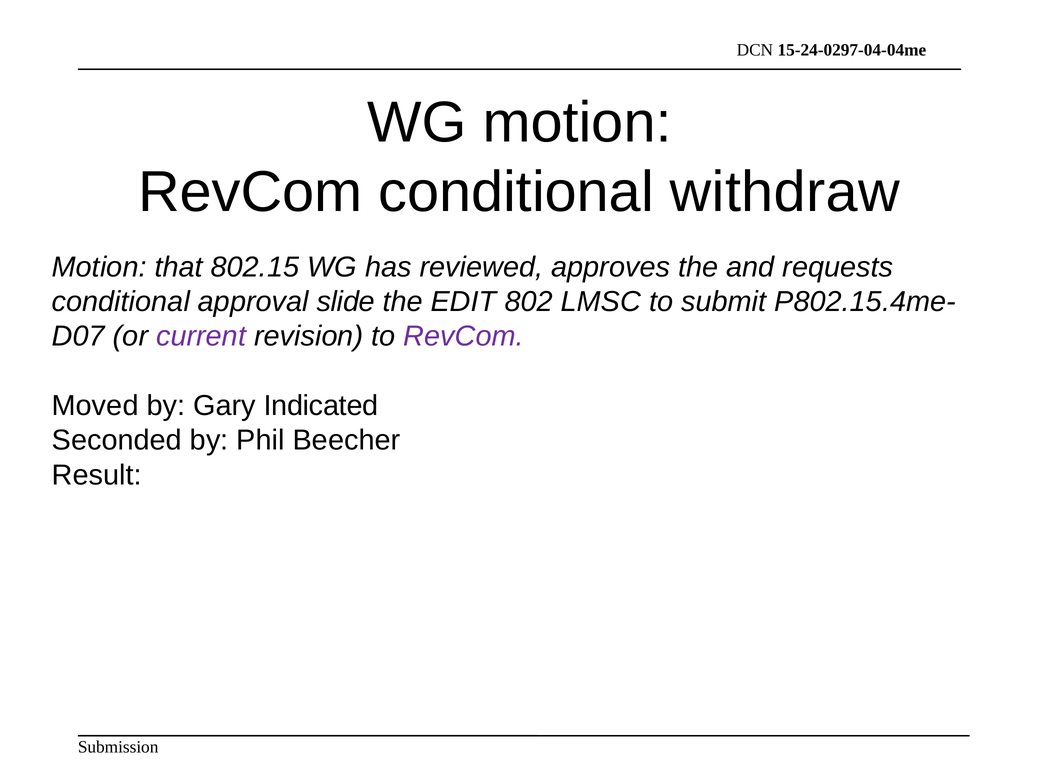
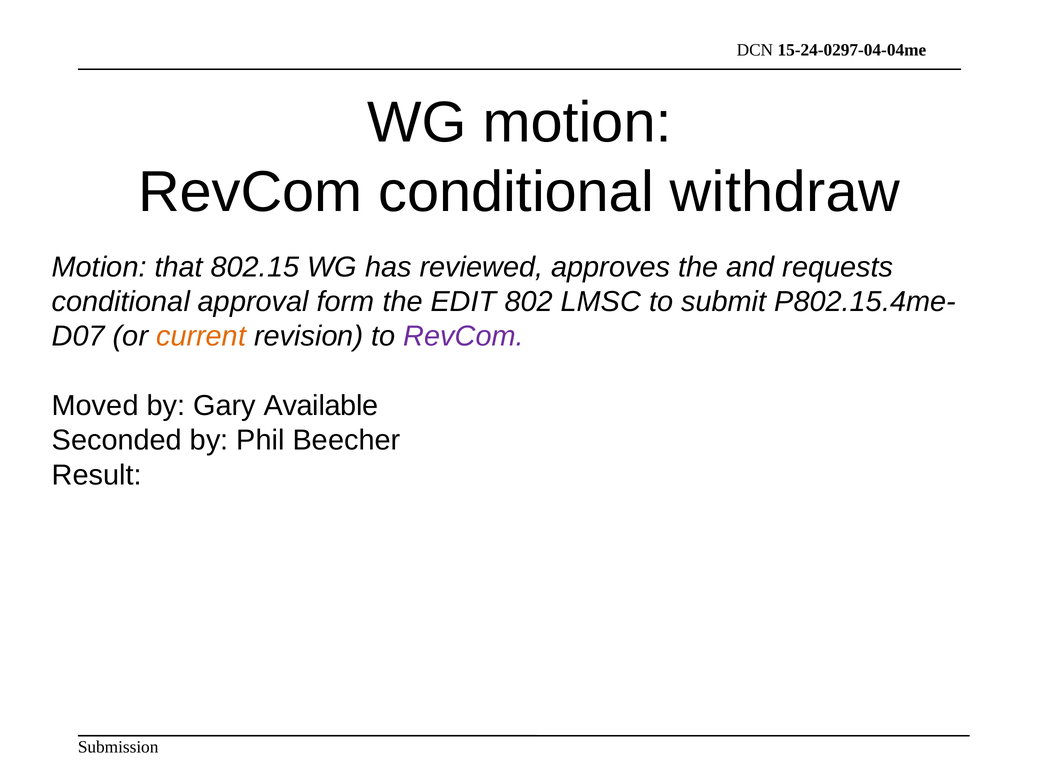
slide: slide -> form (346, 302)
current colour: purple -> orange (201, 337)
Indicated: Indicated -> Available (321, 406)
